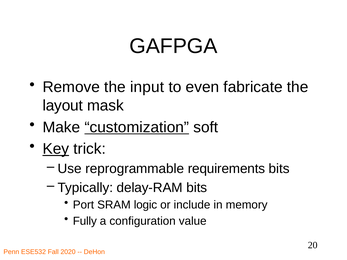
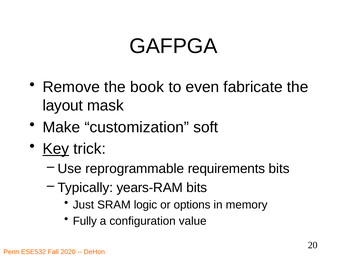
input: input -> book (147, 87)
customization underline: present -> none (137, 127)
delay-RAM: delay-RAM -> years-RAM (150, 188)
Port: Port -> Just (83, 205)
include: include -> options (192, 205)
